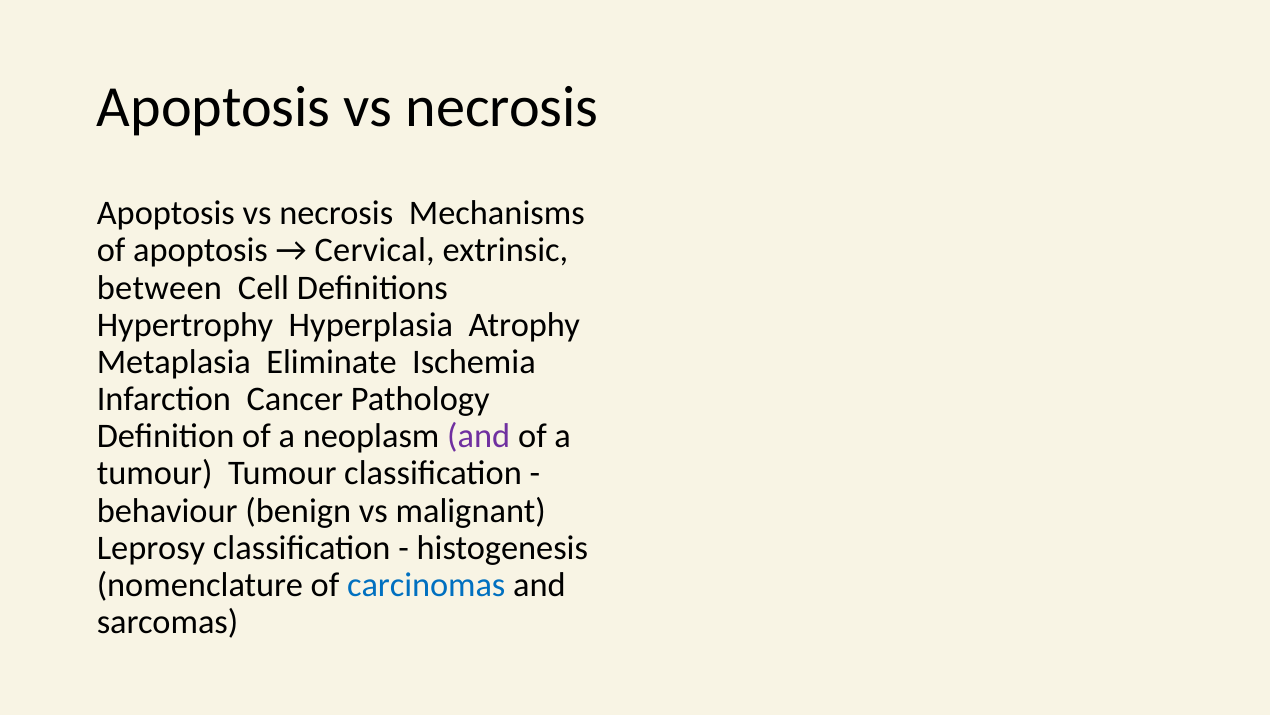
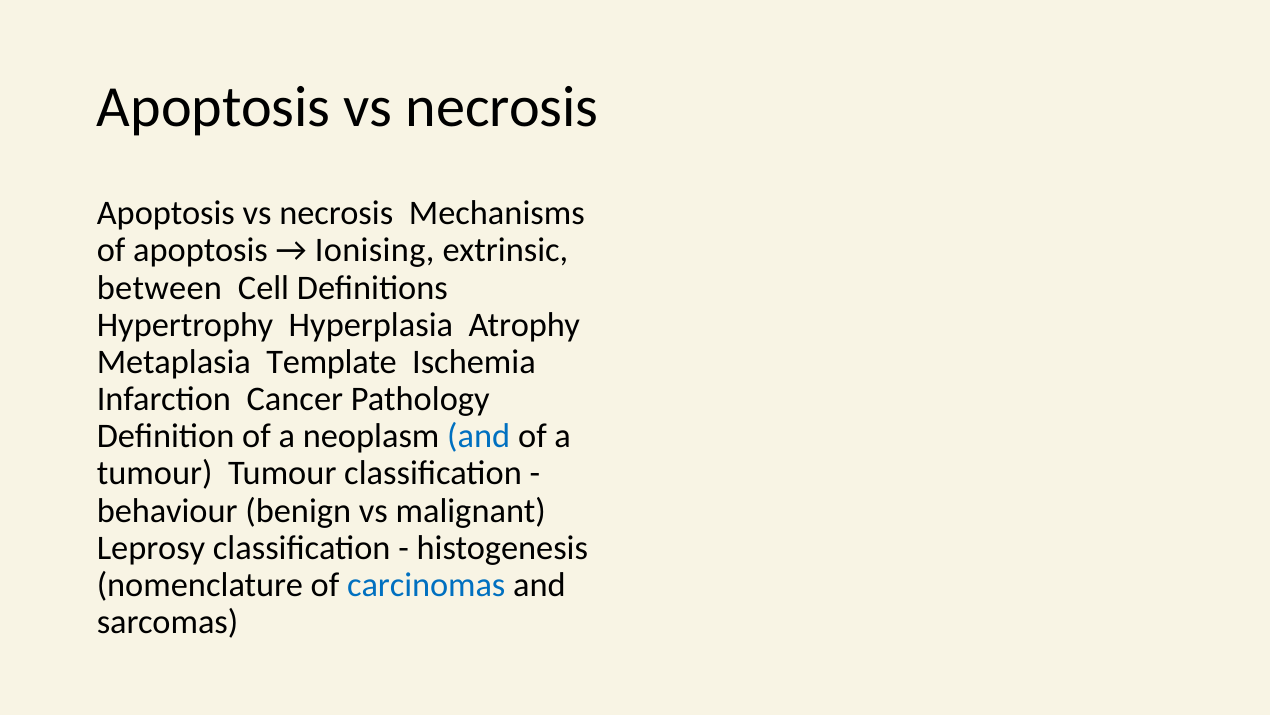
Cervical: Cervical -> Ionising (375, 250)
Eliminate: Eliminate -> Template (332, 362)
and colour: purple -> blue (479, 436)
